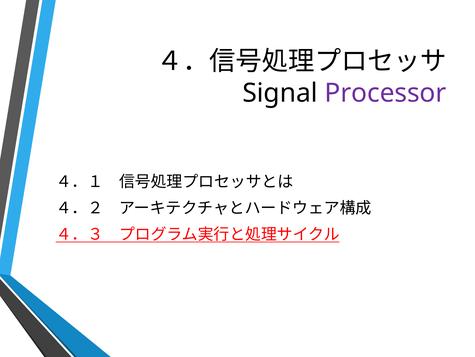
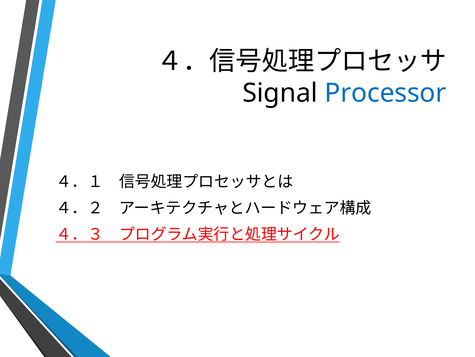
Processor colour: purple -> blue (385, 93)
